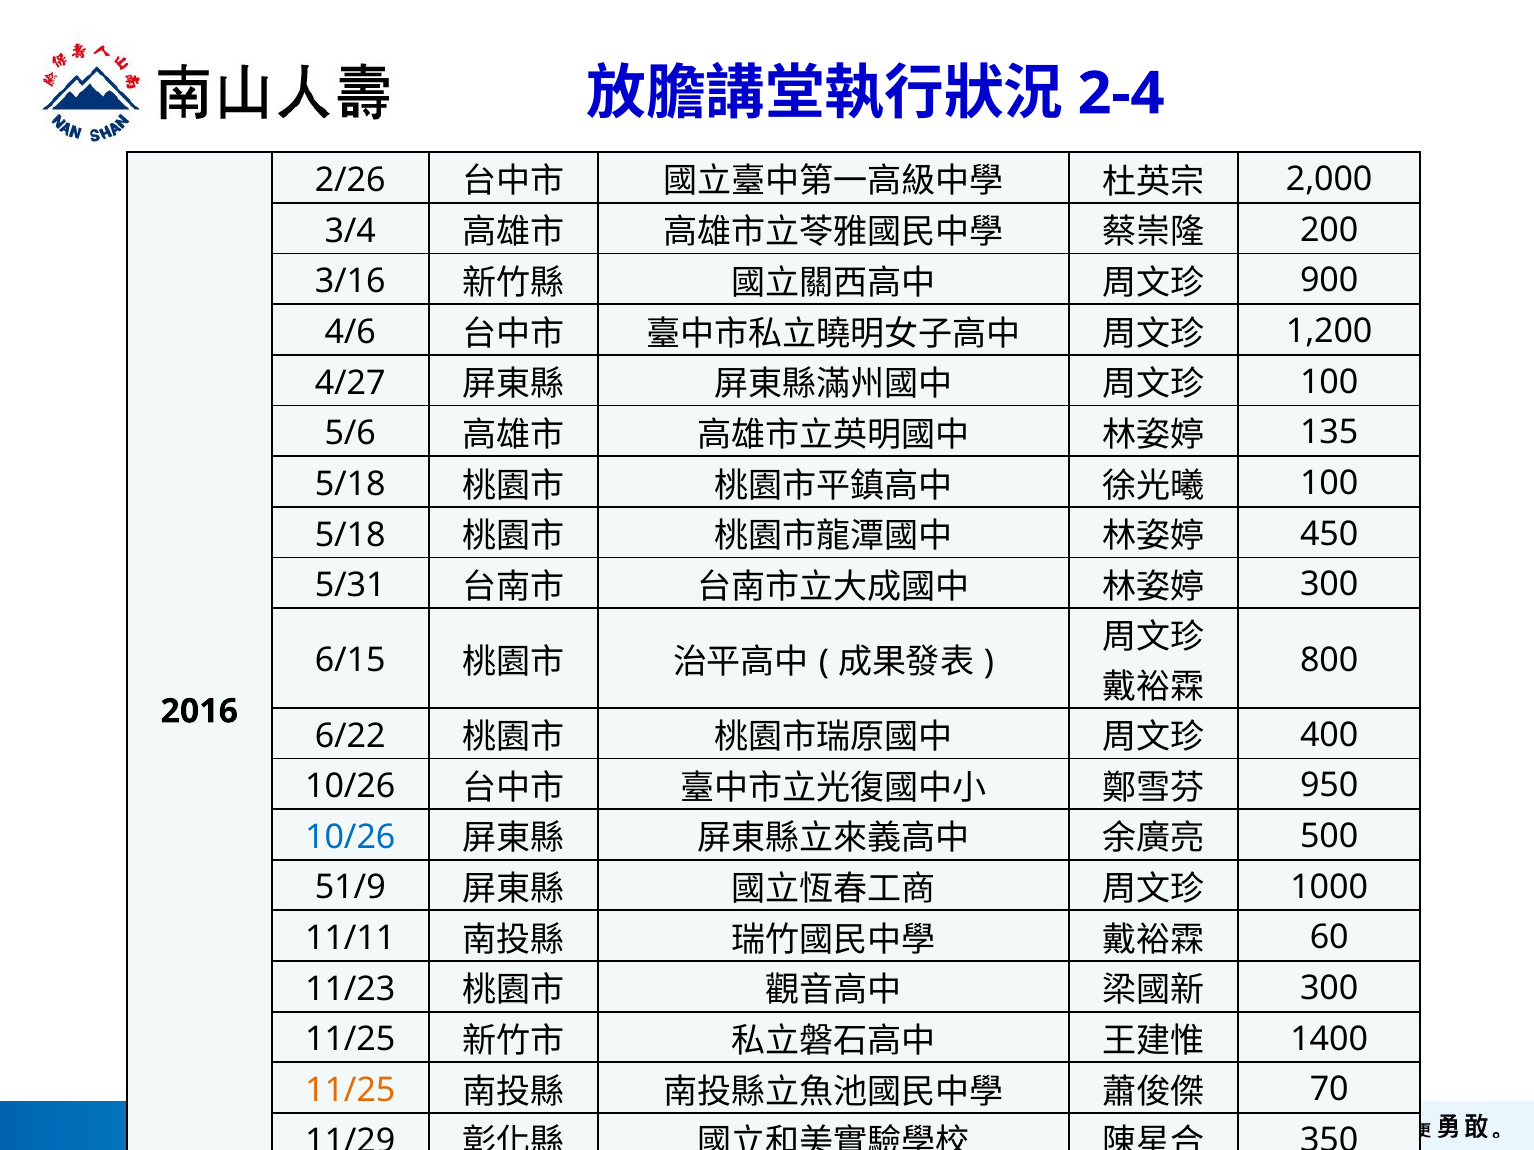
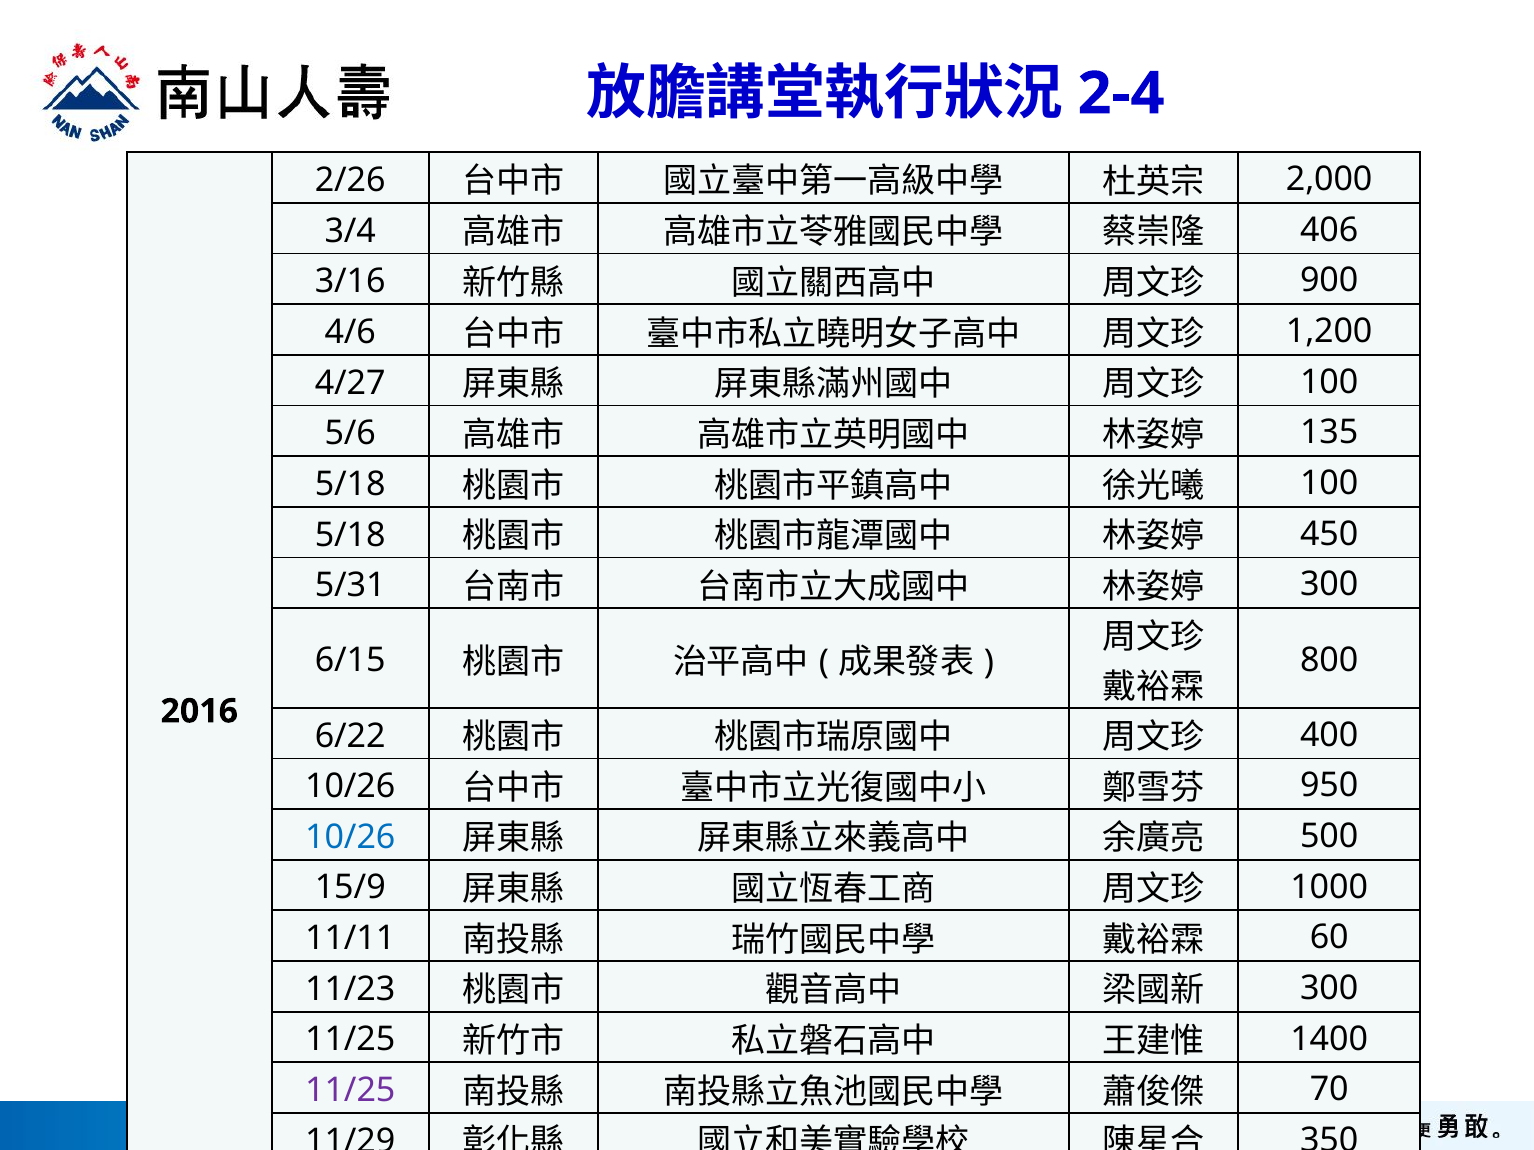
200: 200 -> 406 (1329, 230)
51/9: 51/9 -> 15/9 (350, 888)
11/25 colour: orange -> purple (350, 1091)
